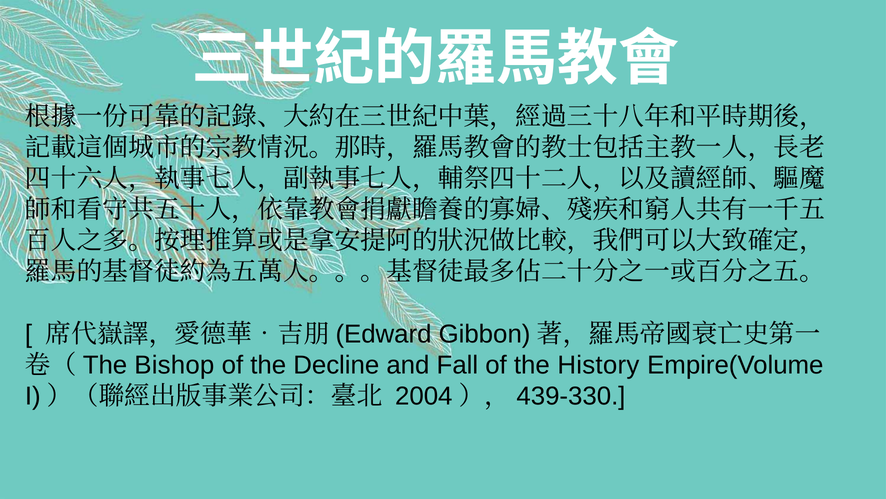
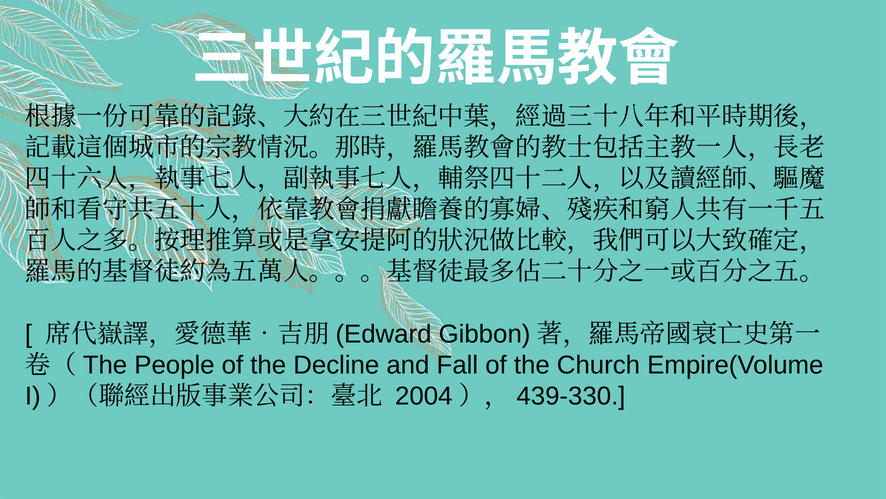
Bishop: Bishop -> People (174, 365)
History: History -> Church (598, 365)
